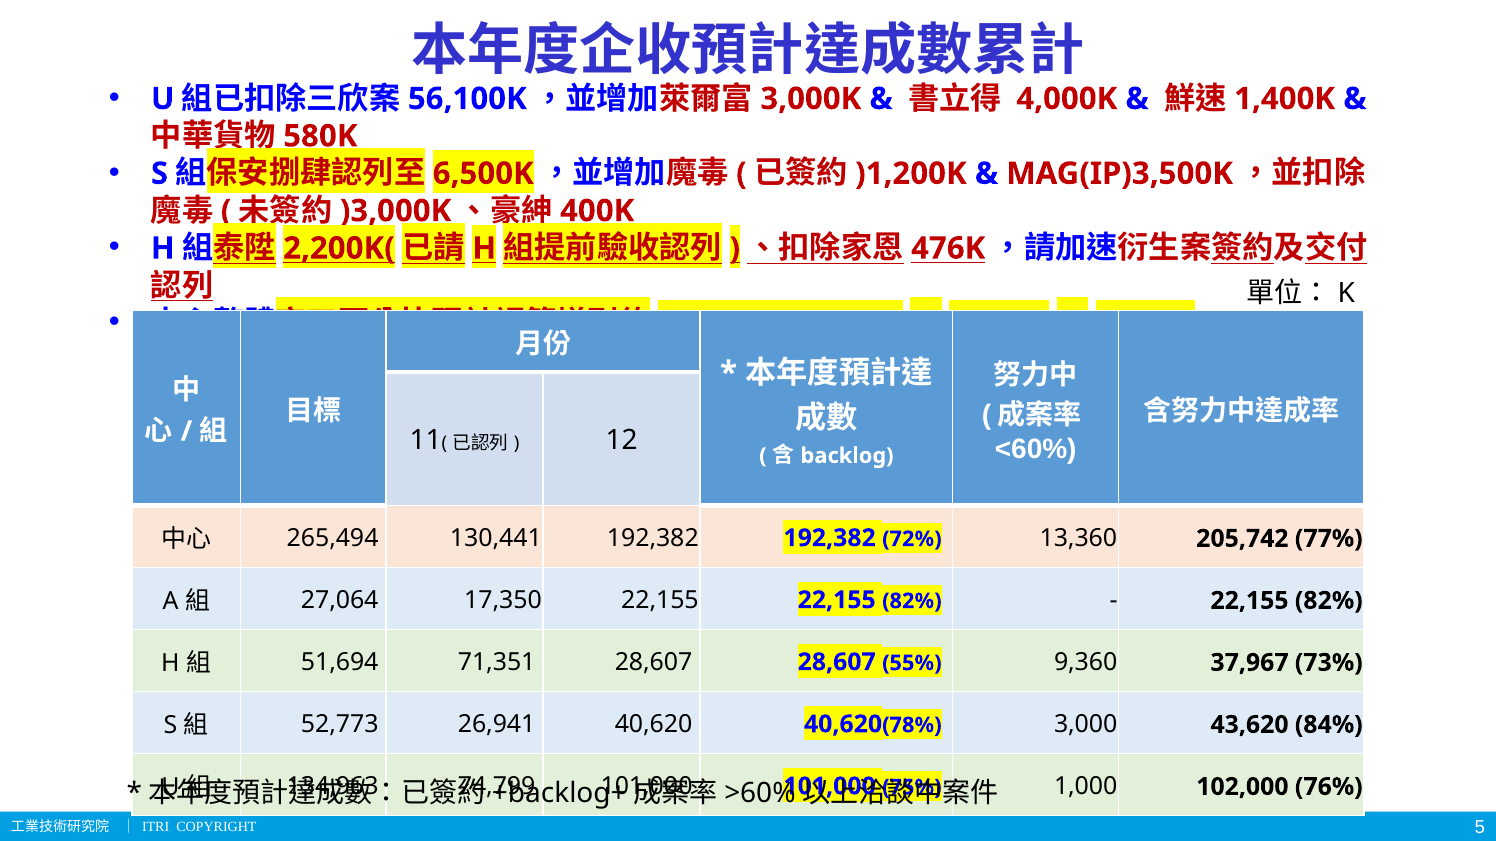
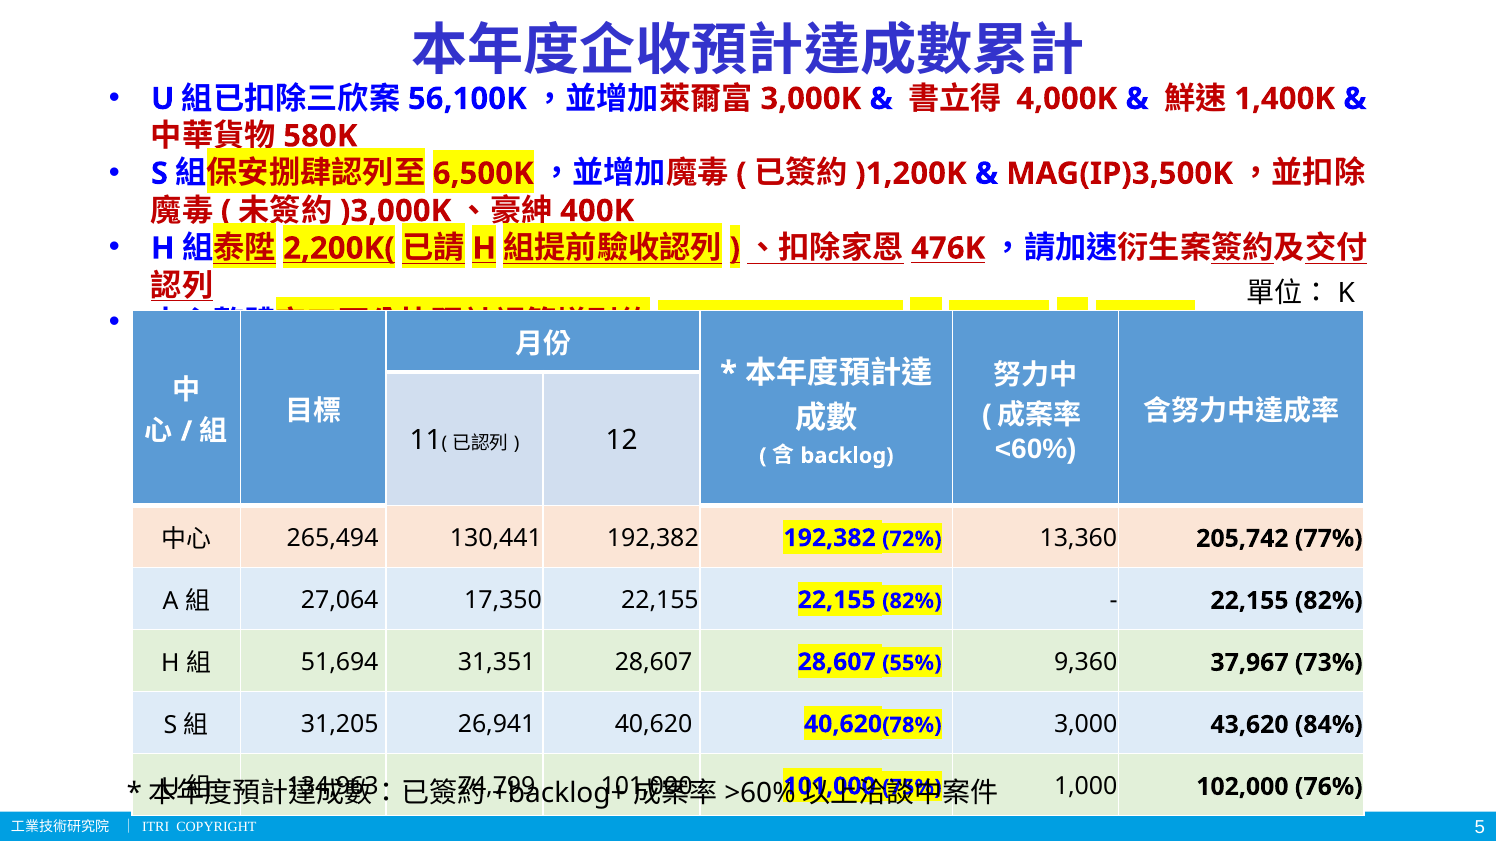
71,351: 71,351 -> 31,351 (497, 663)
52,773: 52,773 -> 31,205 (340, 725)
